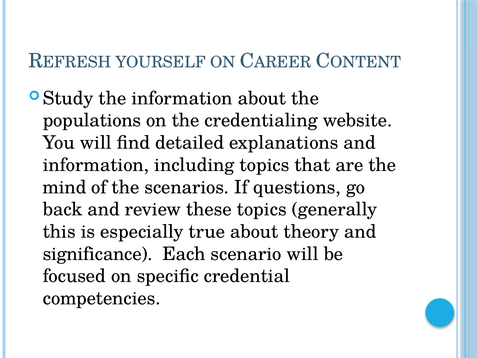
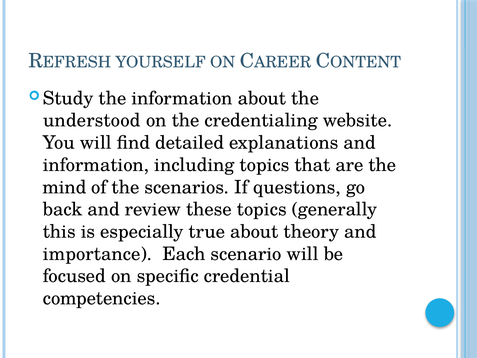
populations: populations -> understood (92, 120)
significance: significance -> importance (97, 254)
